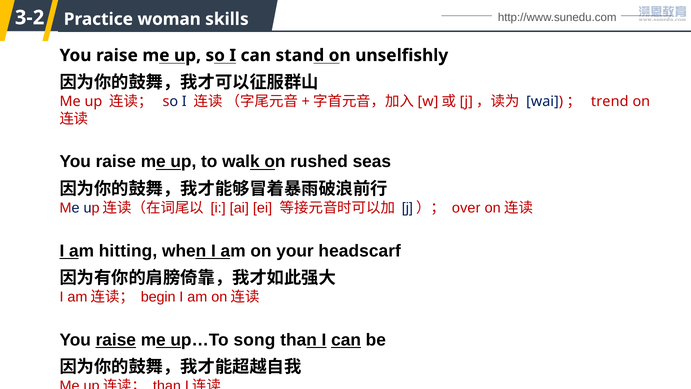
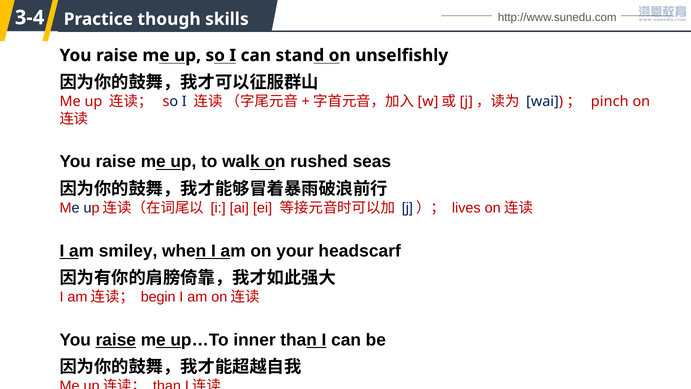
3-2: 3-2 -> 3-4 (30, 18)
woman: woman -> though (169, 19)
trend: trend -> pinch (610, 101)
over: over -> lives (466, 208)
hitting: hitting -> smiley (128, 251)
song: song -> inner (255, 340)
can underline: present -> none (346, 340)
